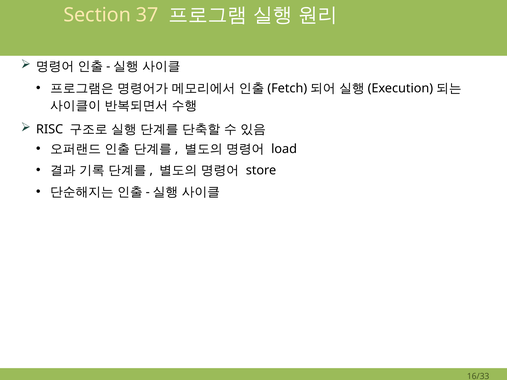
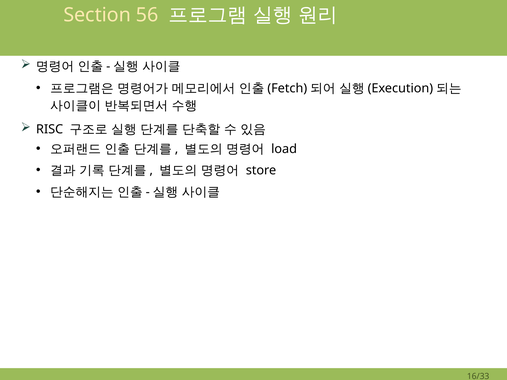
37: 37 -> 56 (147, 15)
